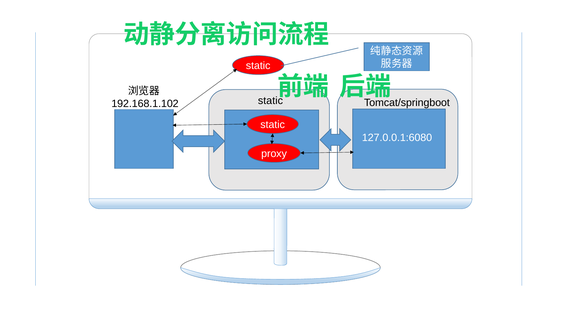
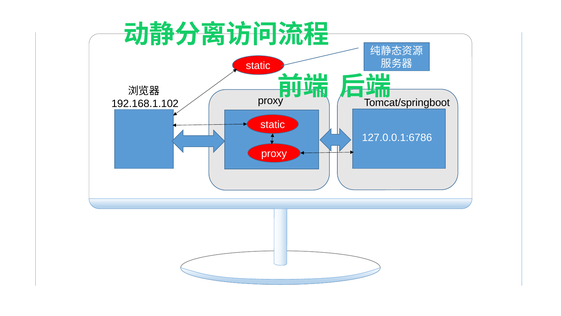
static: static -> proxy (271, 101)
127.0.0.1:6080: 127.0.0.1:6080 -> 127.0.0.1:6786 (397, 138)
